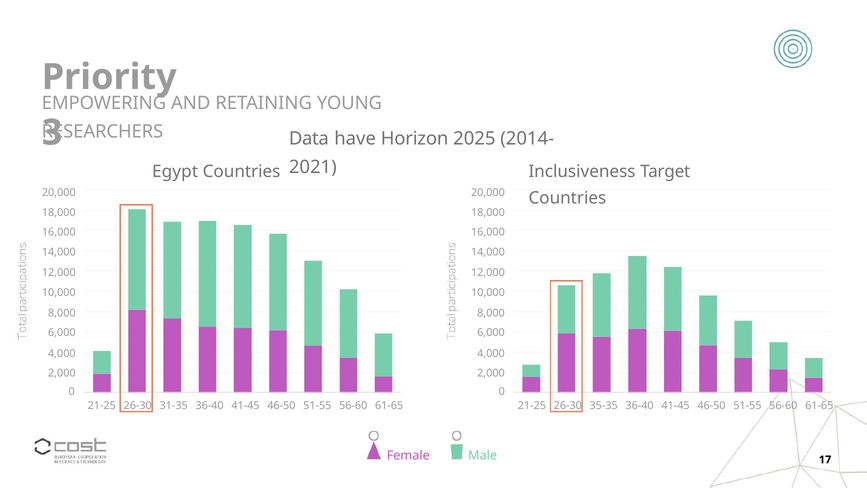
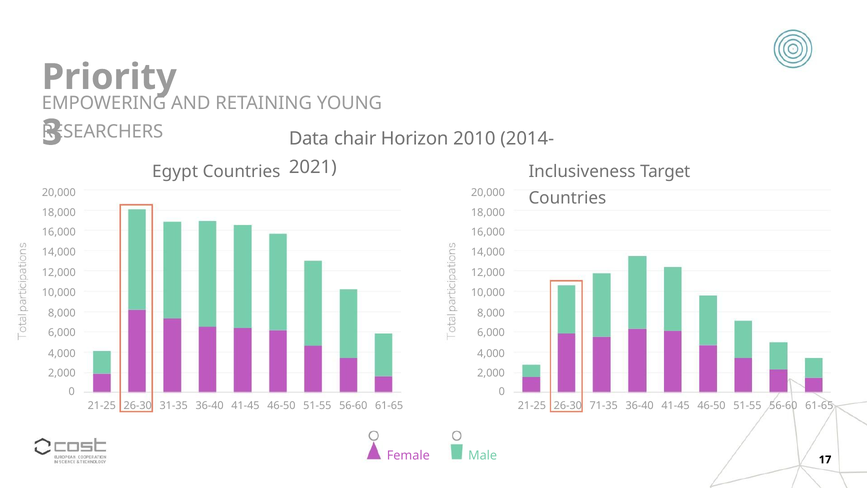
have: have -> chair (355, 139)
2025: 2025 -> 2010 (474, 139)
35-35: 35-35 -> 71-35 (604, 405)
